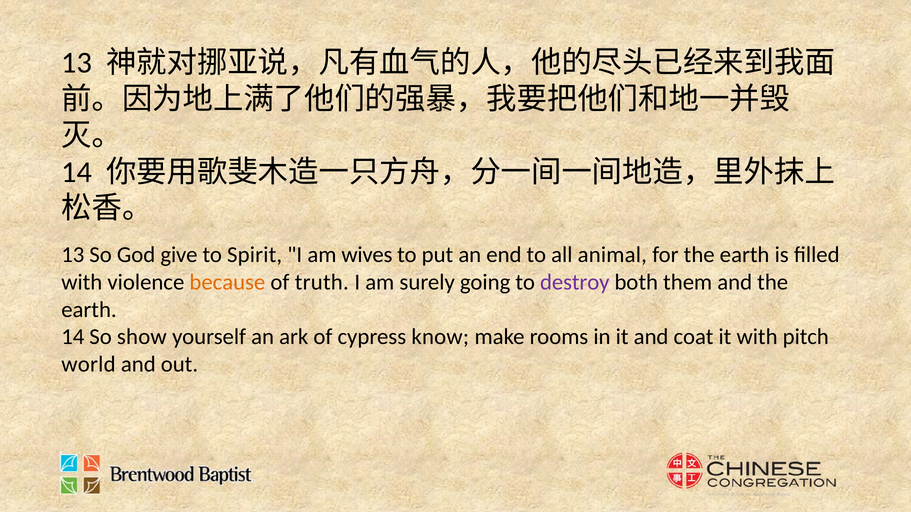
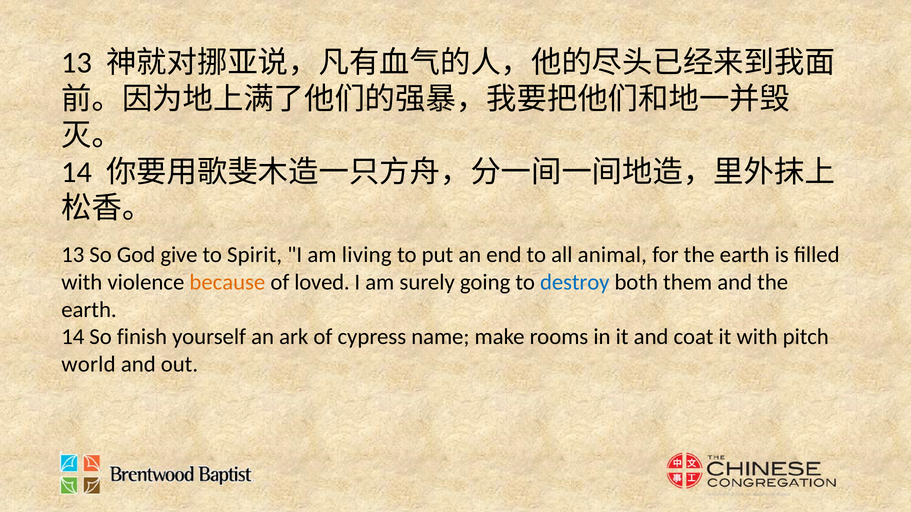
wives: wives -> living (367, 255)
truth: truth -> loved (322, 282)
destroy colour: purple -> blue (575, 282)
show: show -> finish (142, 337)
know: know -> name (440, 337)
